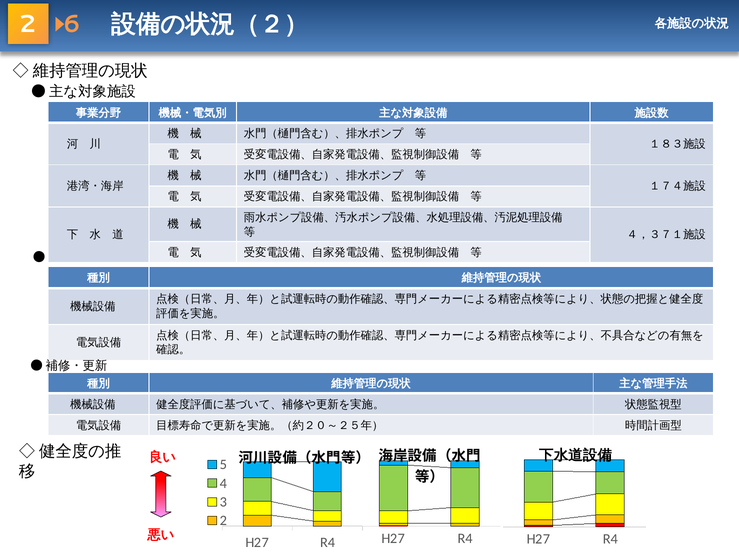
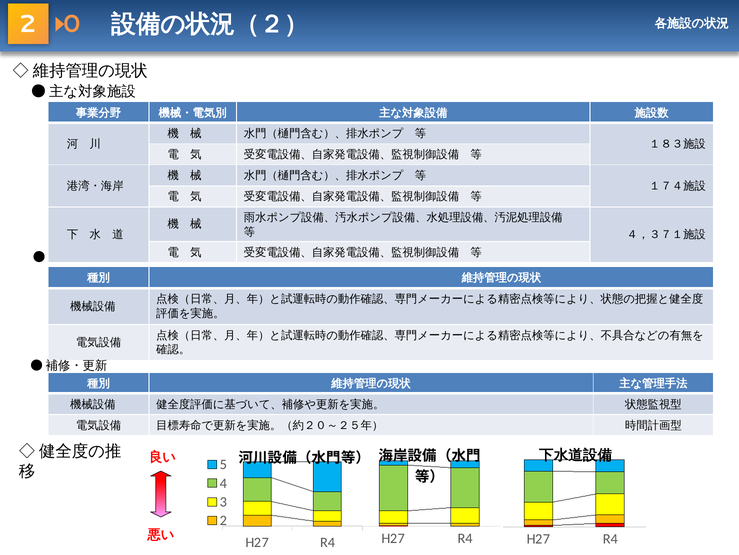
6: 6 -> 0 (72, 24)
